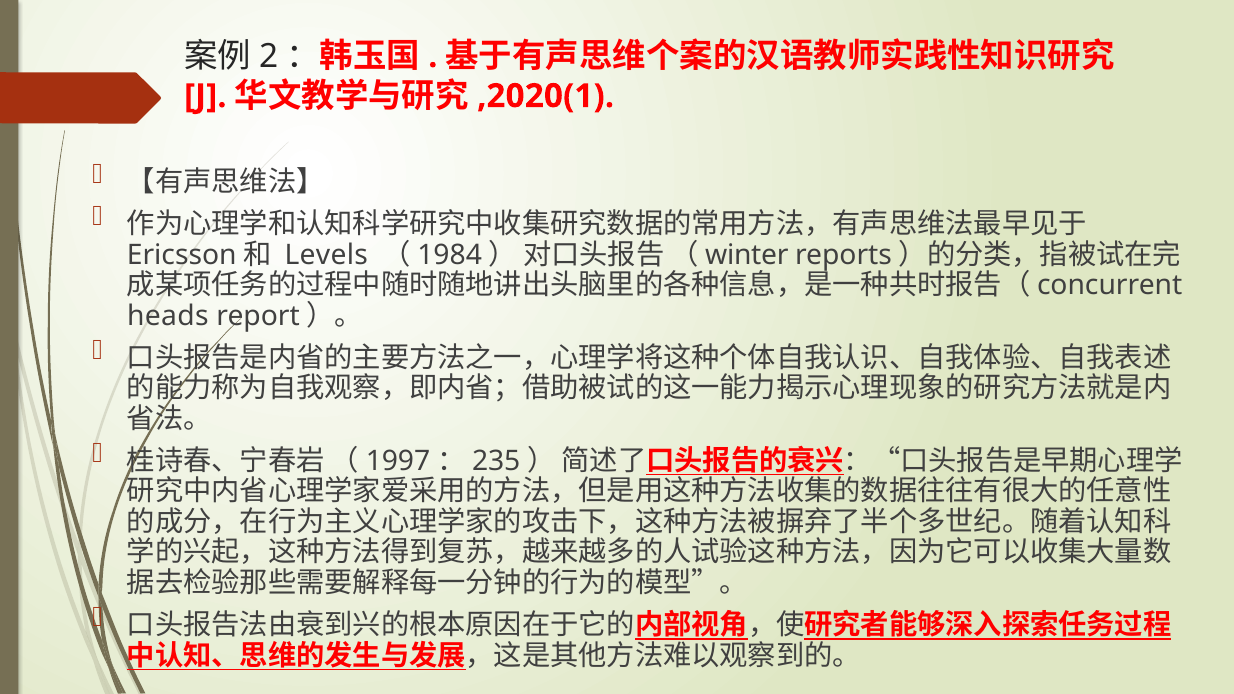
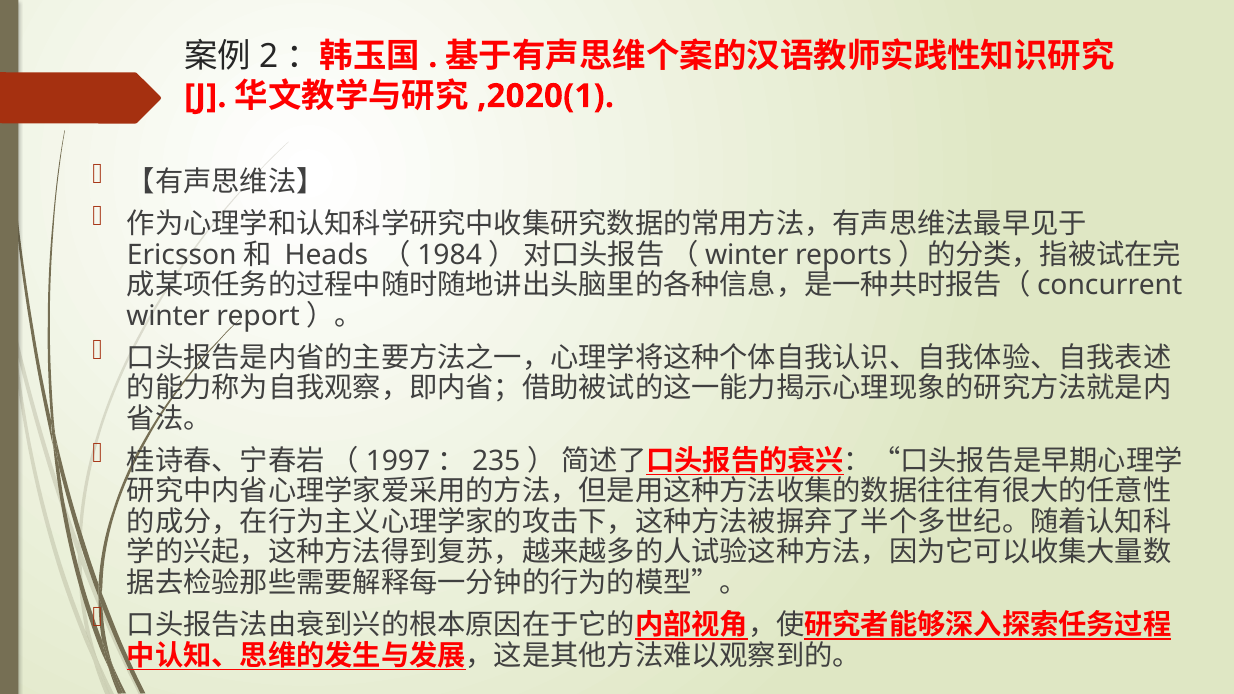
Levels: Levels -> Heads (326, 255)
heads: heads -> winter (168, 316)
